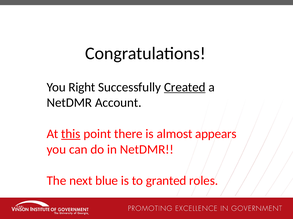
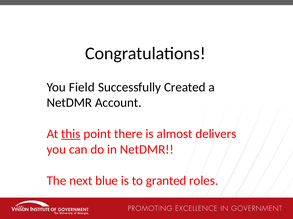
Right: Right -> Field (82, 87)
Created underline: present -> none (185, 87)
appears: appears -> delivers (216, 134)
